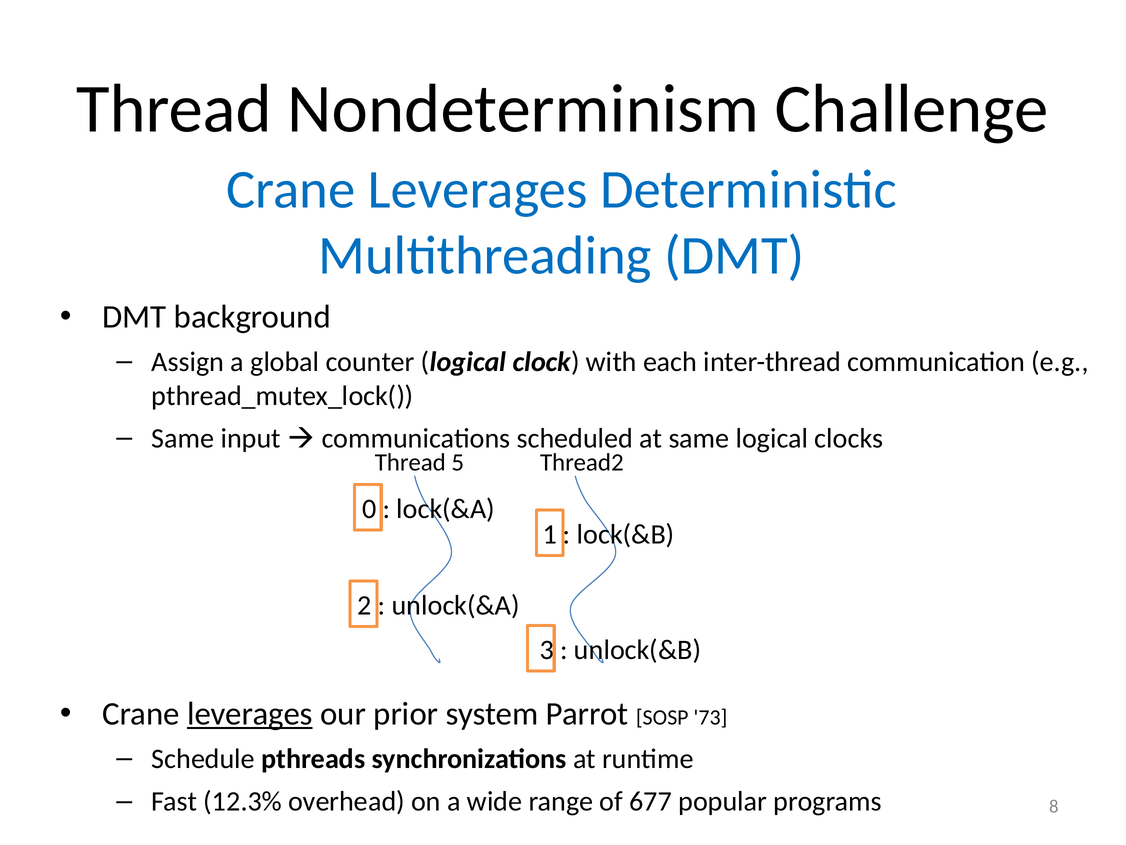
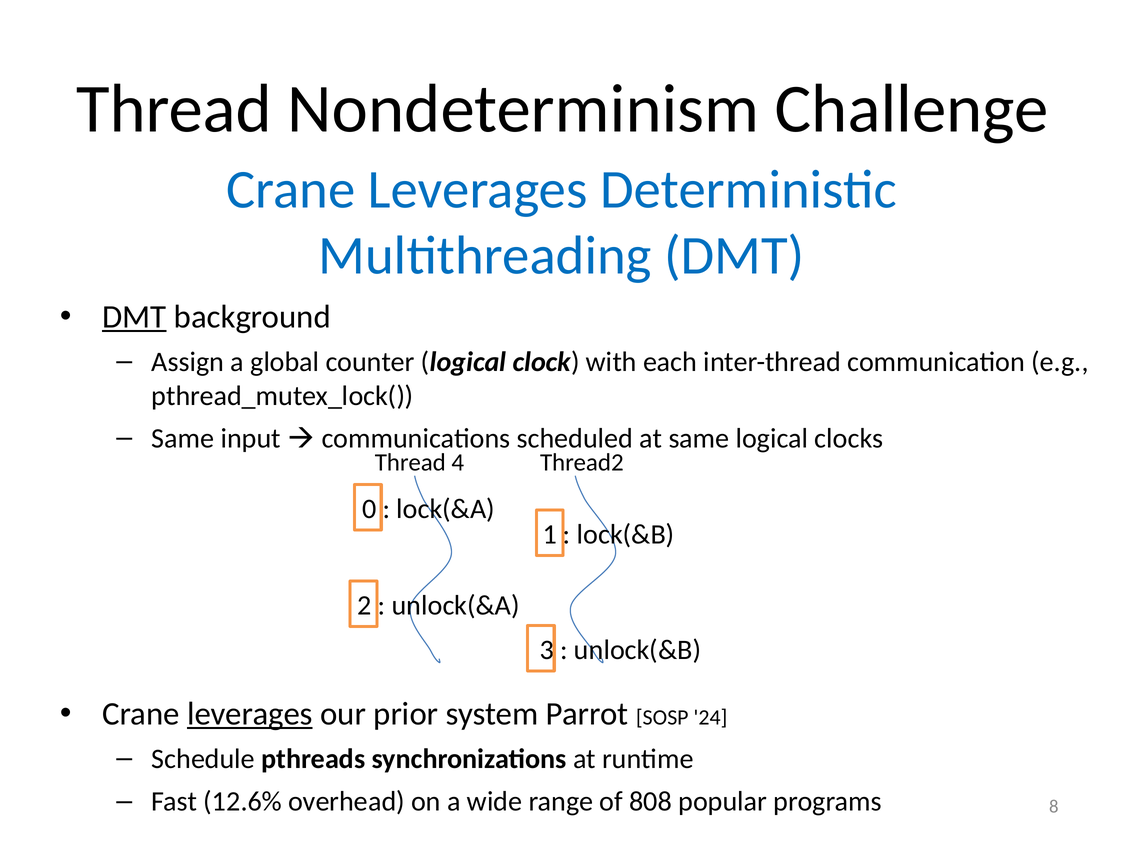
DMT underline: none -> present (134, 317)
5: 5 -> 4 (458, 462)
73: 73 -> 24 (710, 717)
12.3%: 12.3% -> 12.6% (243, 801)
677: 677 -> 808 (651, 801)
